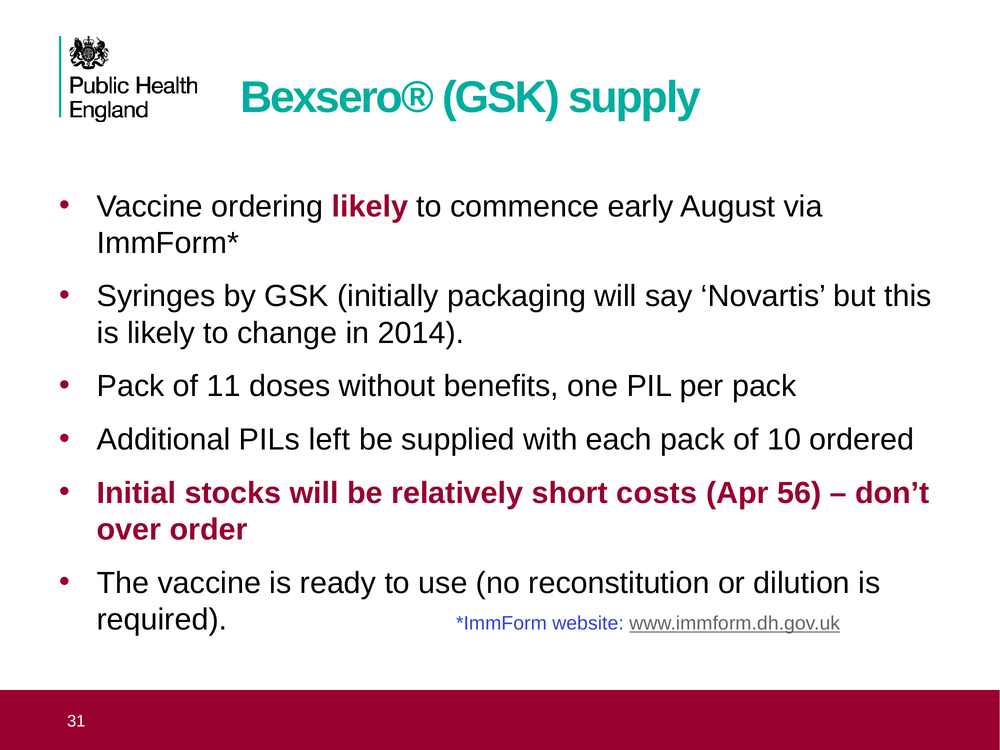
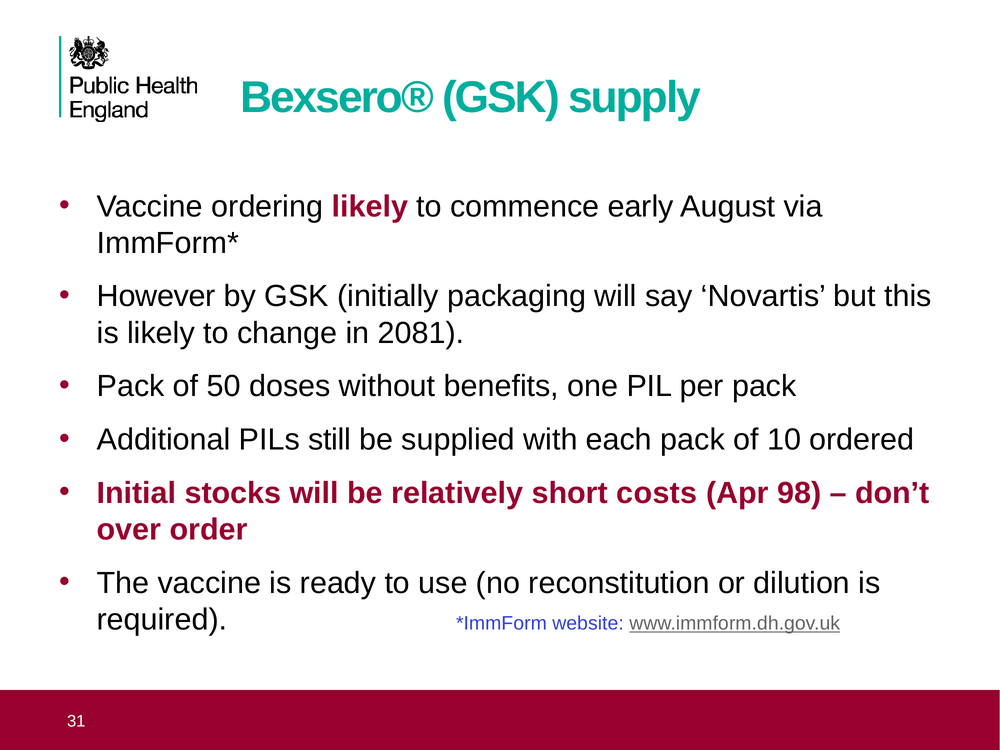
Syringes: Syringes -> However (156, 296)
2014: 2014 -> 2081 (421, 333)
11: 11 -> 50 (224, 386)
left: left -> still (330, 440)
56: 56 -> 98 (799, 493)
